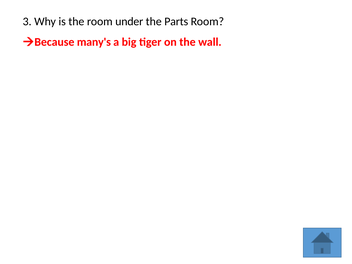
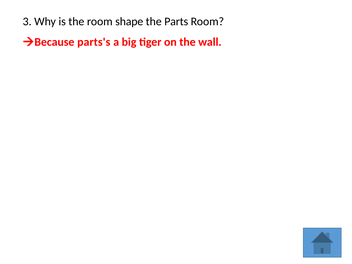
under: under -> shape (129, 22)
many's: many's -> parts's (94, 42)
